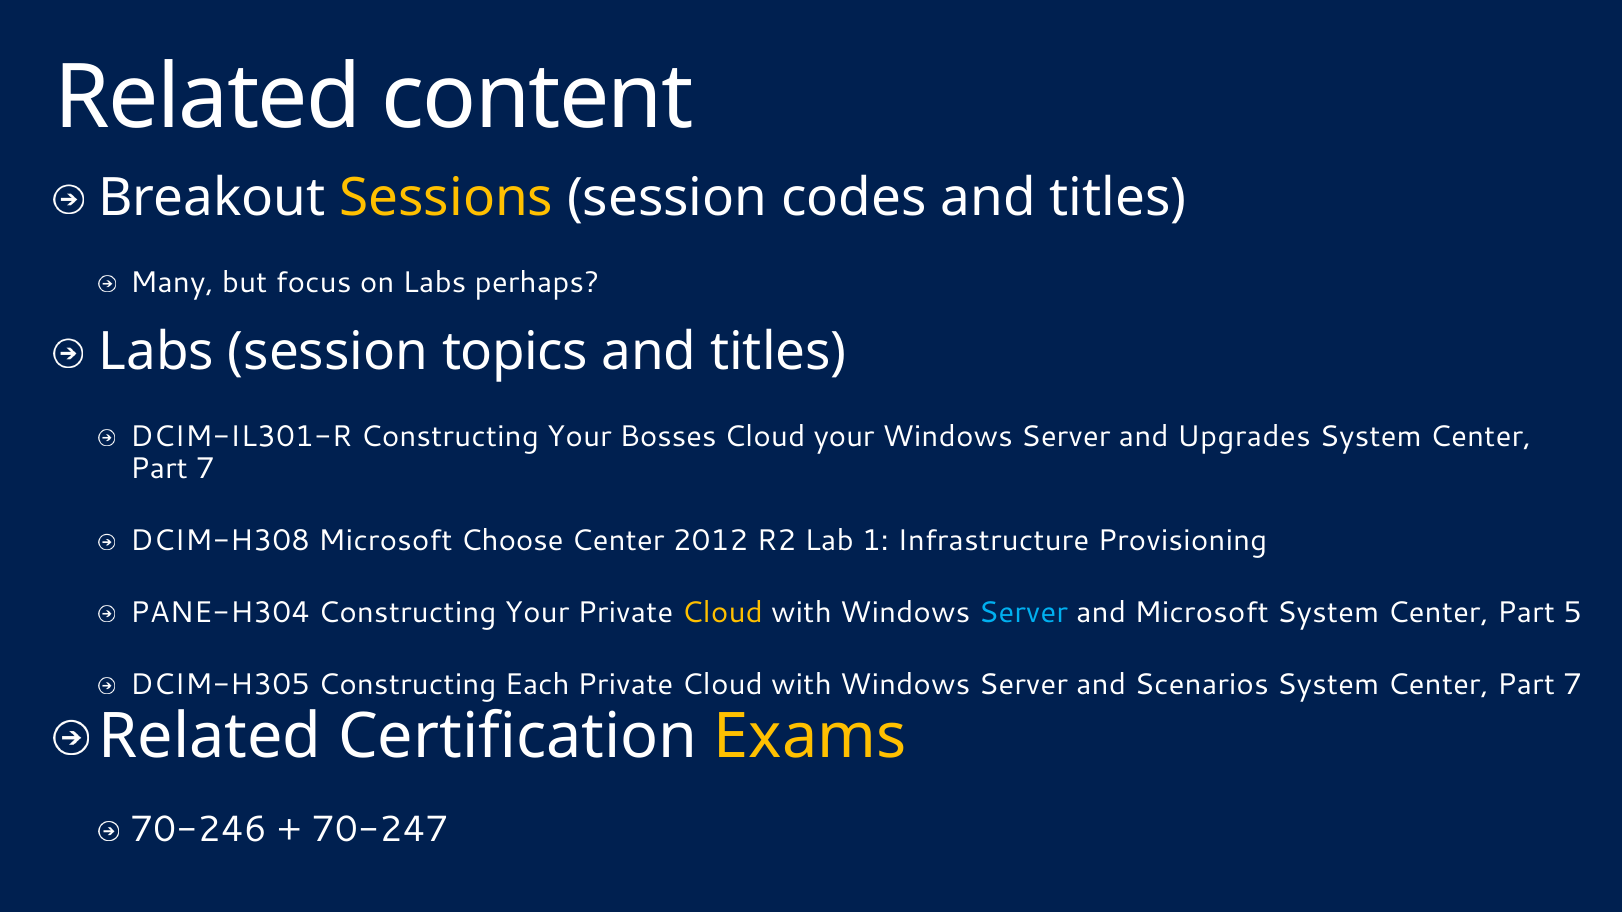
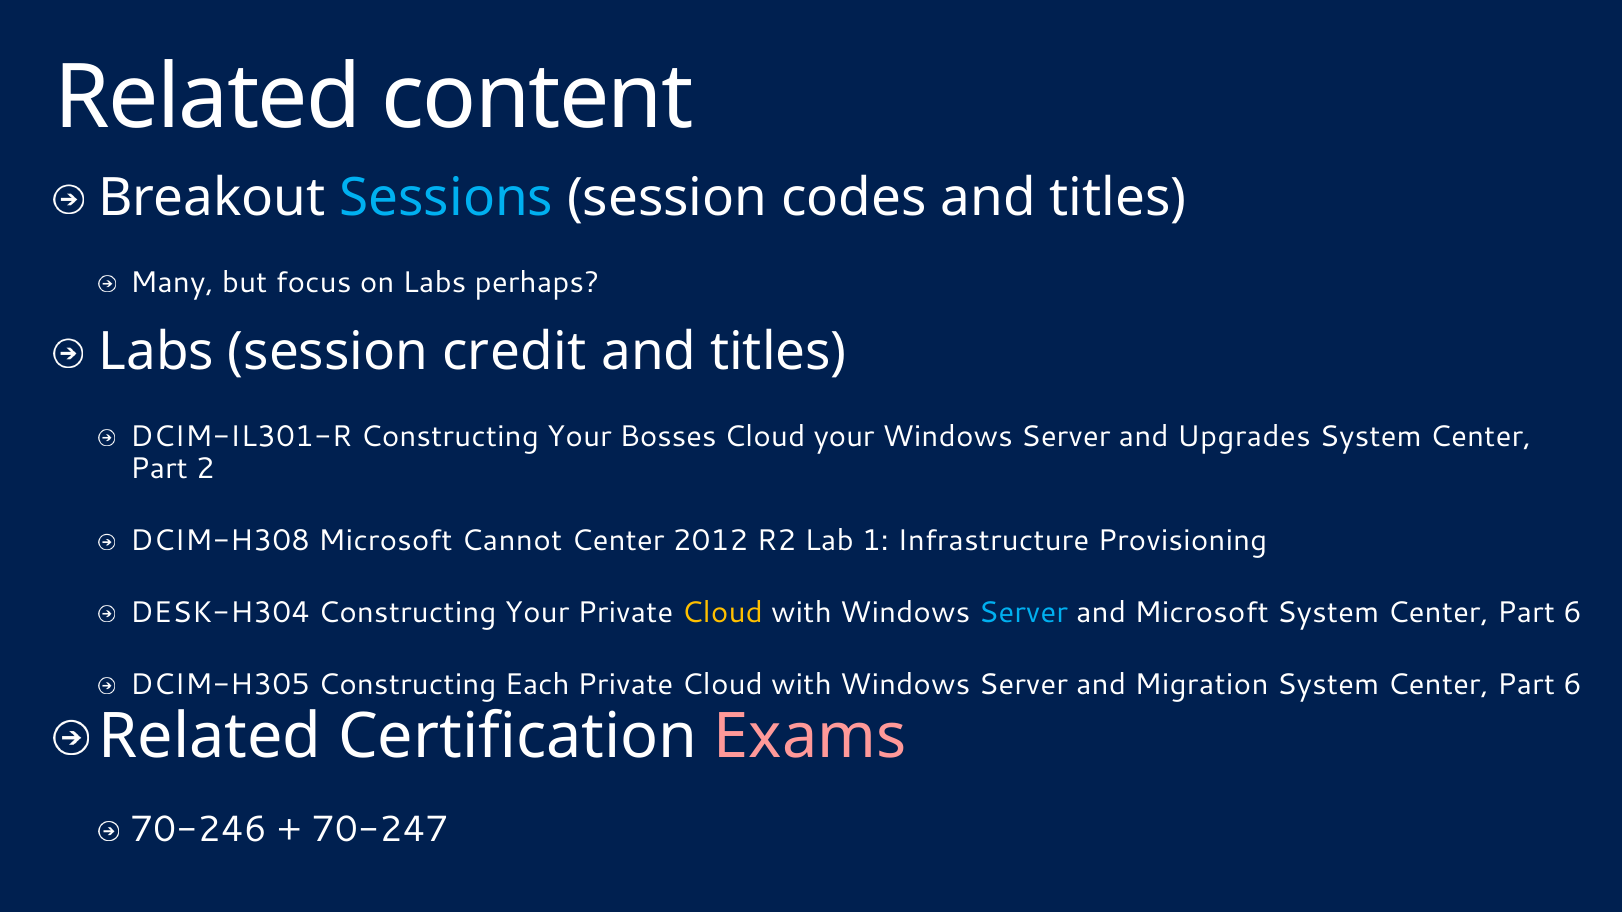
Sessions colour: yellow -> light blue (446, 198)
topics: topics -> credit (514, 352)
7: 7 -> 2 (205, 469)
Choose: Choose -> Cannot (512, 541)
PANE-H304: PANE-H304 -> DESK-H304 (220, 613)
5: 5 -> 6 (1573, 613)
Scenarios: Scenarios -> Migration (1202, 685)
7: 7 -> 6 (1573, 685)
Exams colour: yellow -> pink (810, 737)
